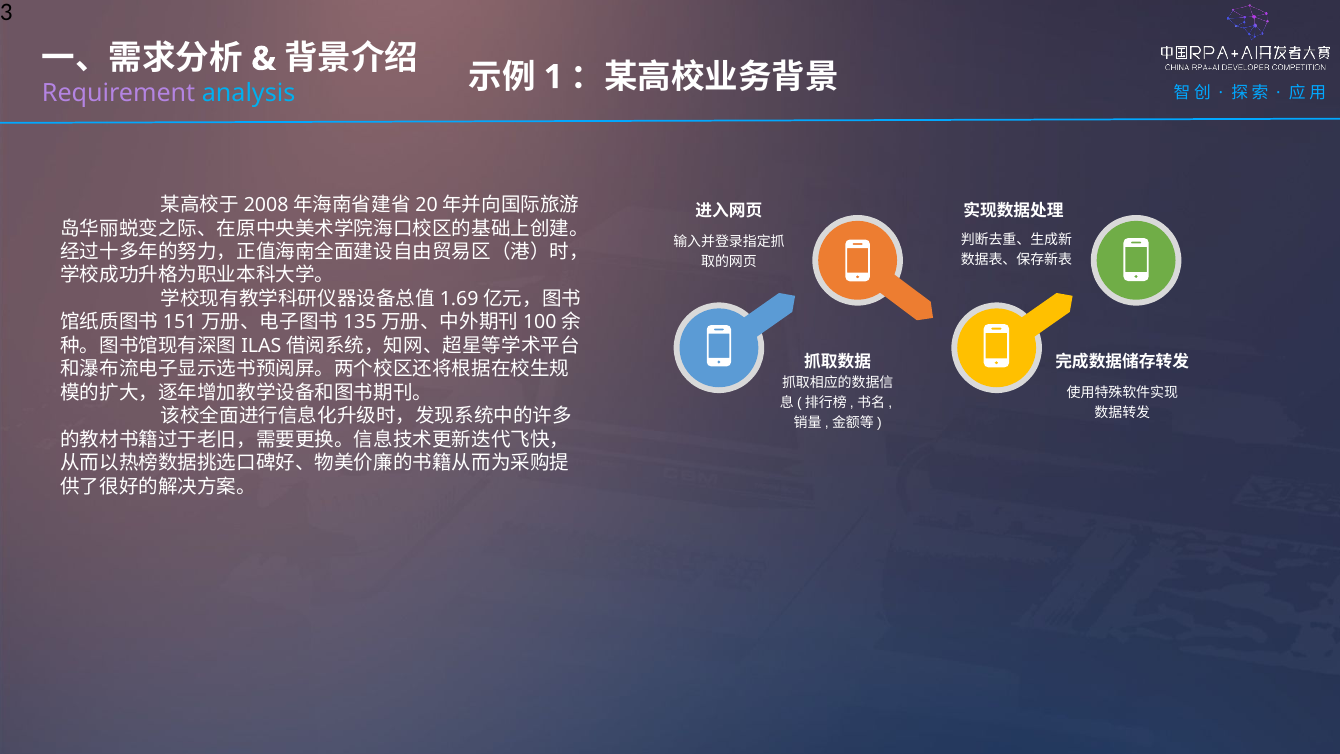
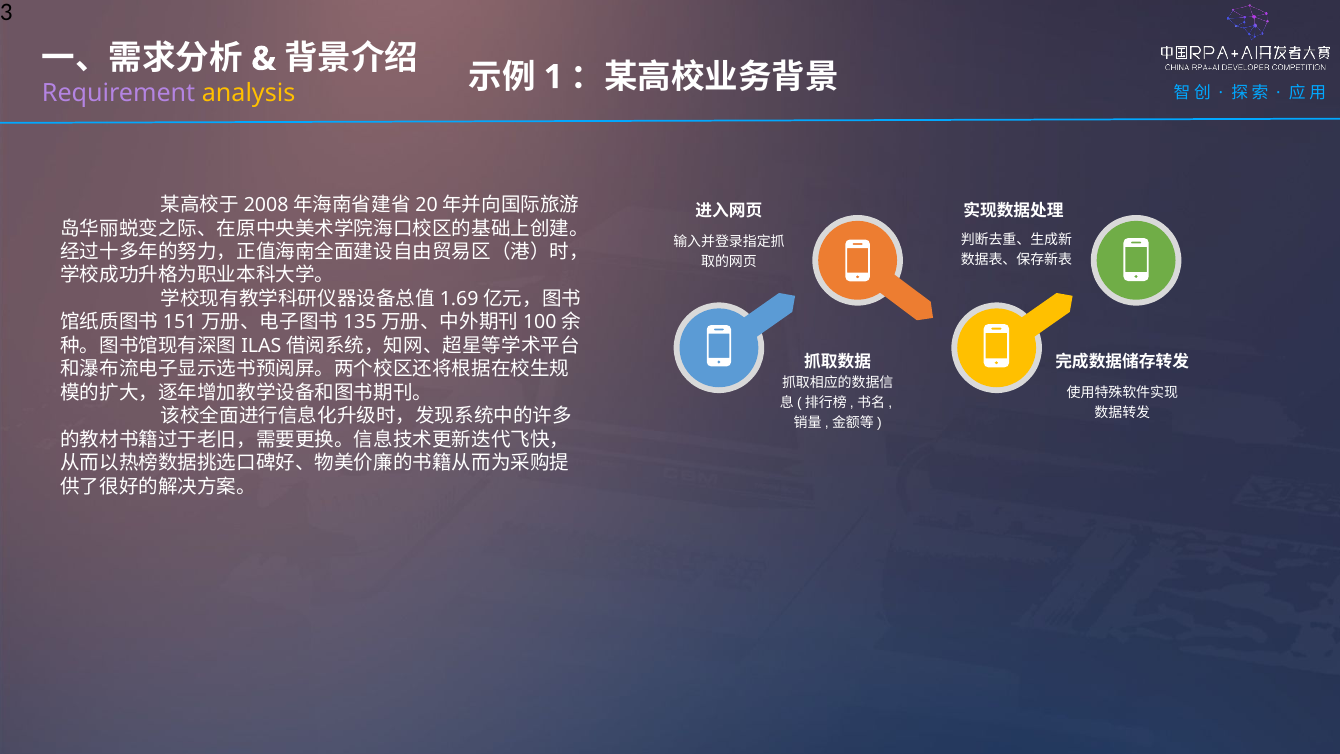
analysis colour: light blue -> yellow (249, 93)
